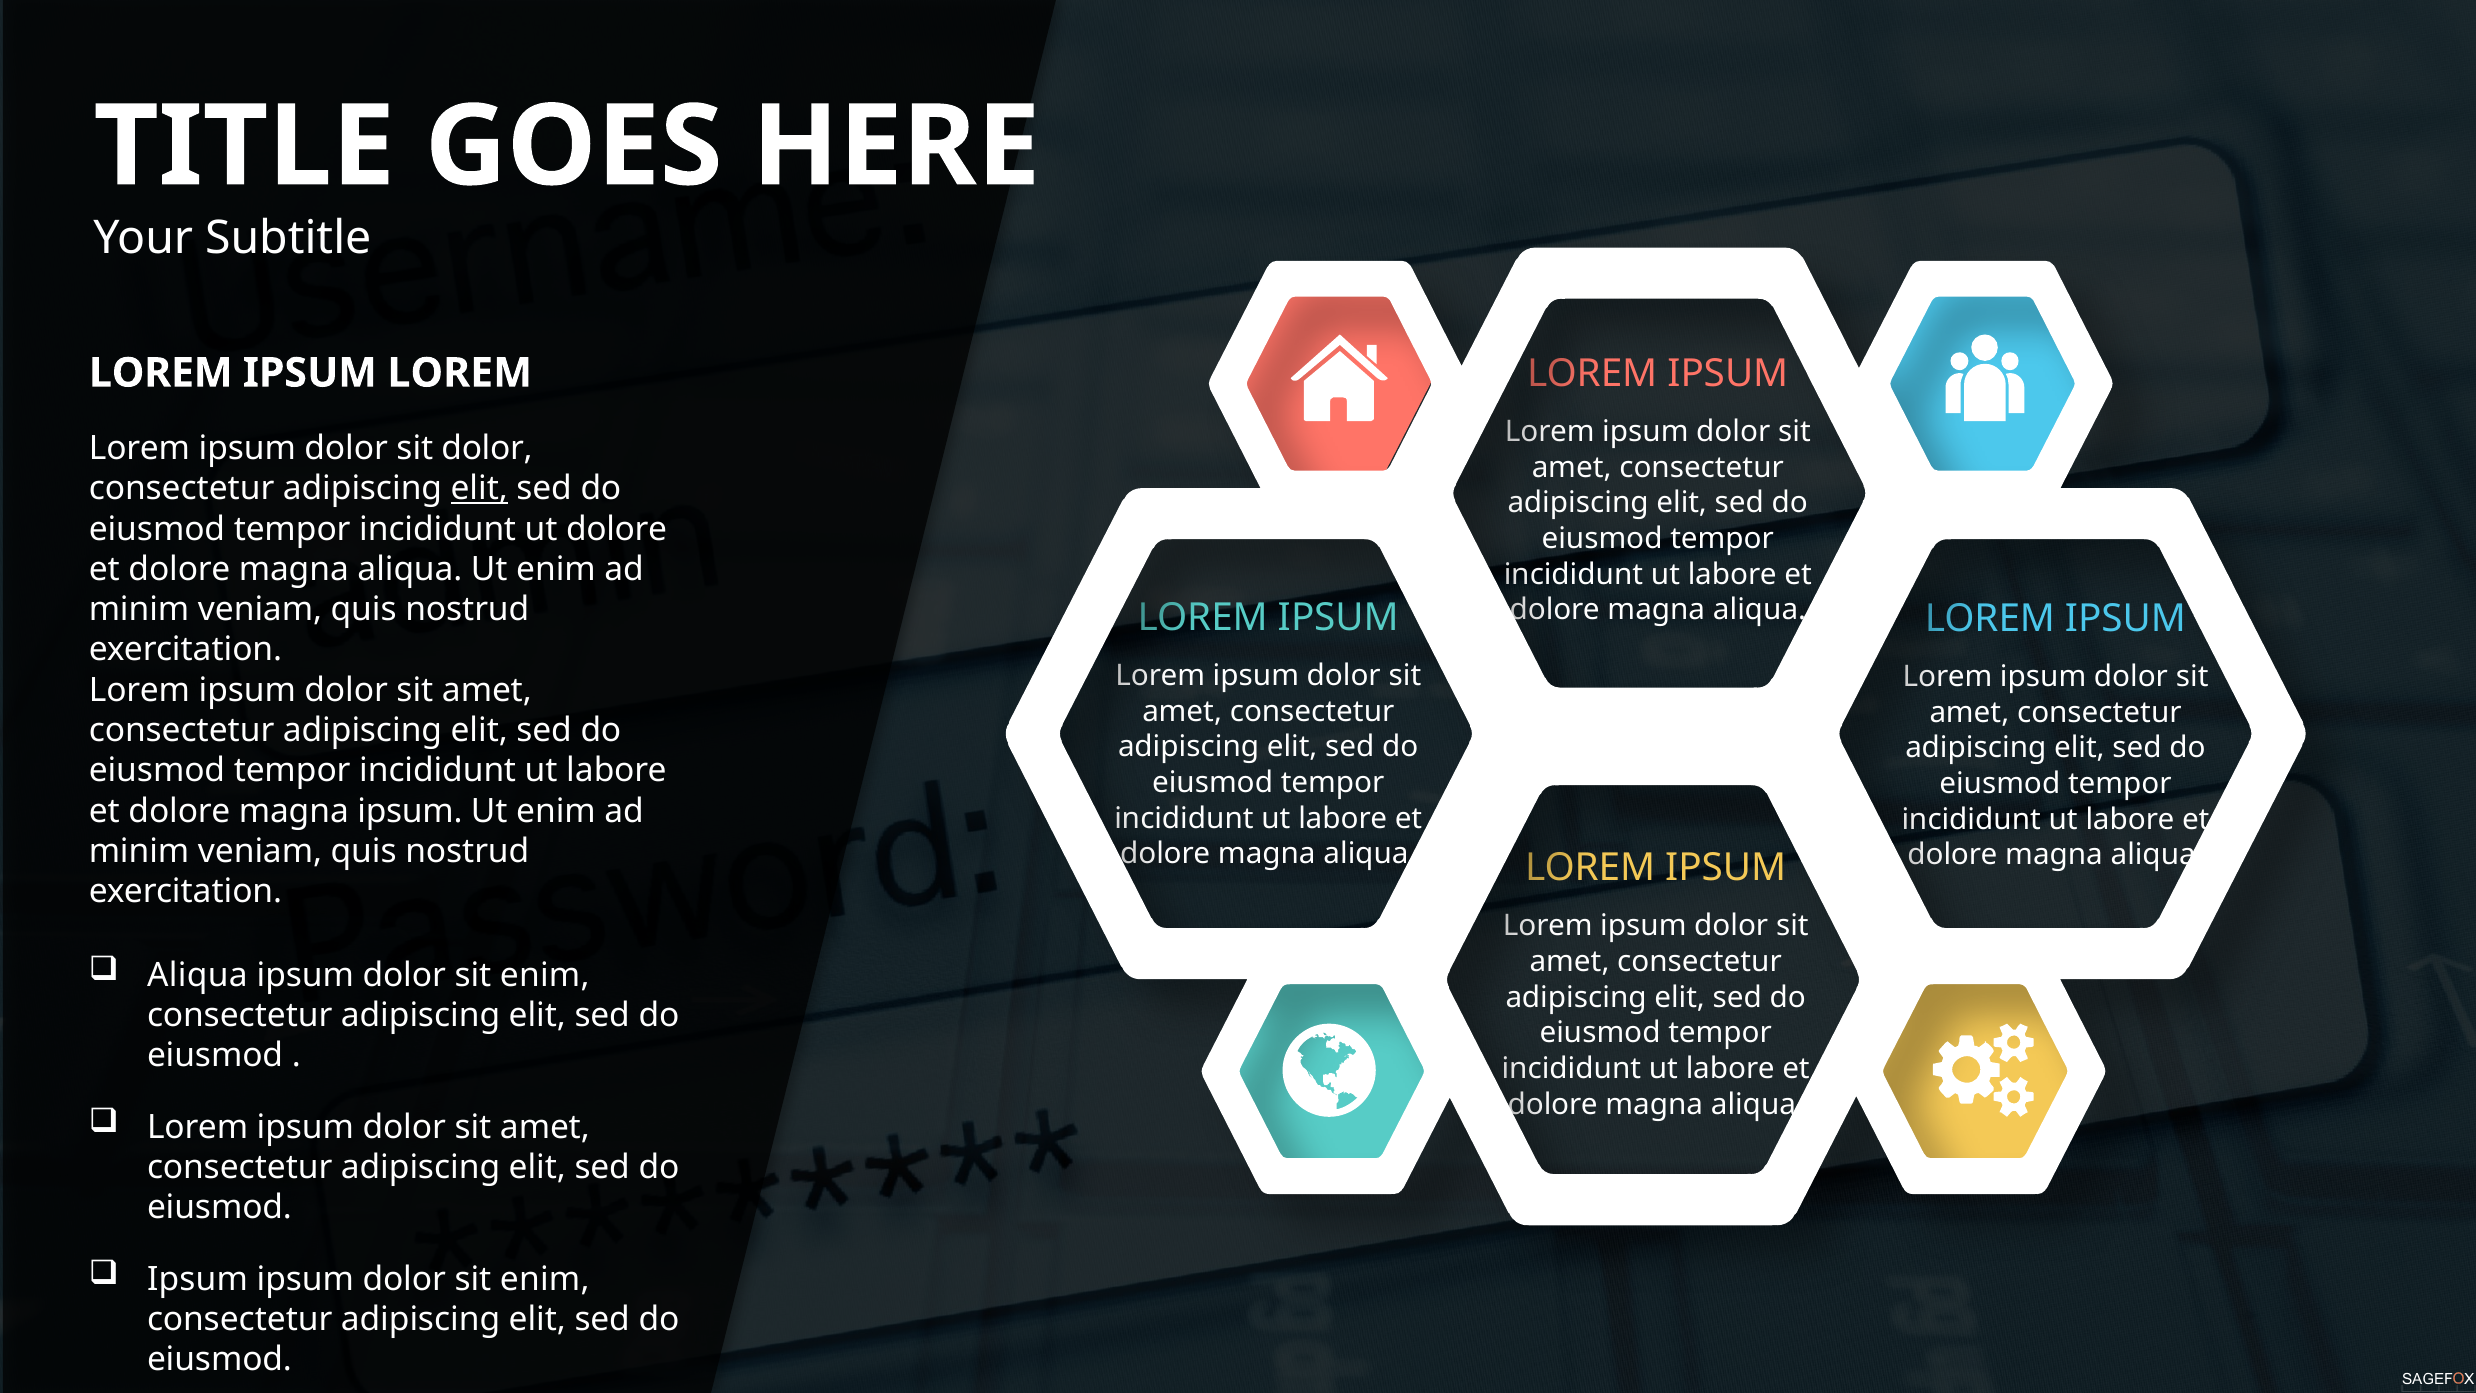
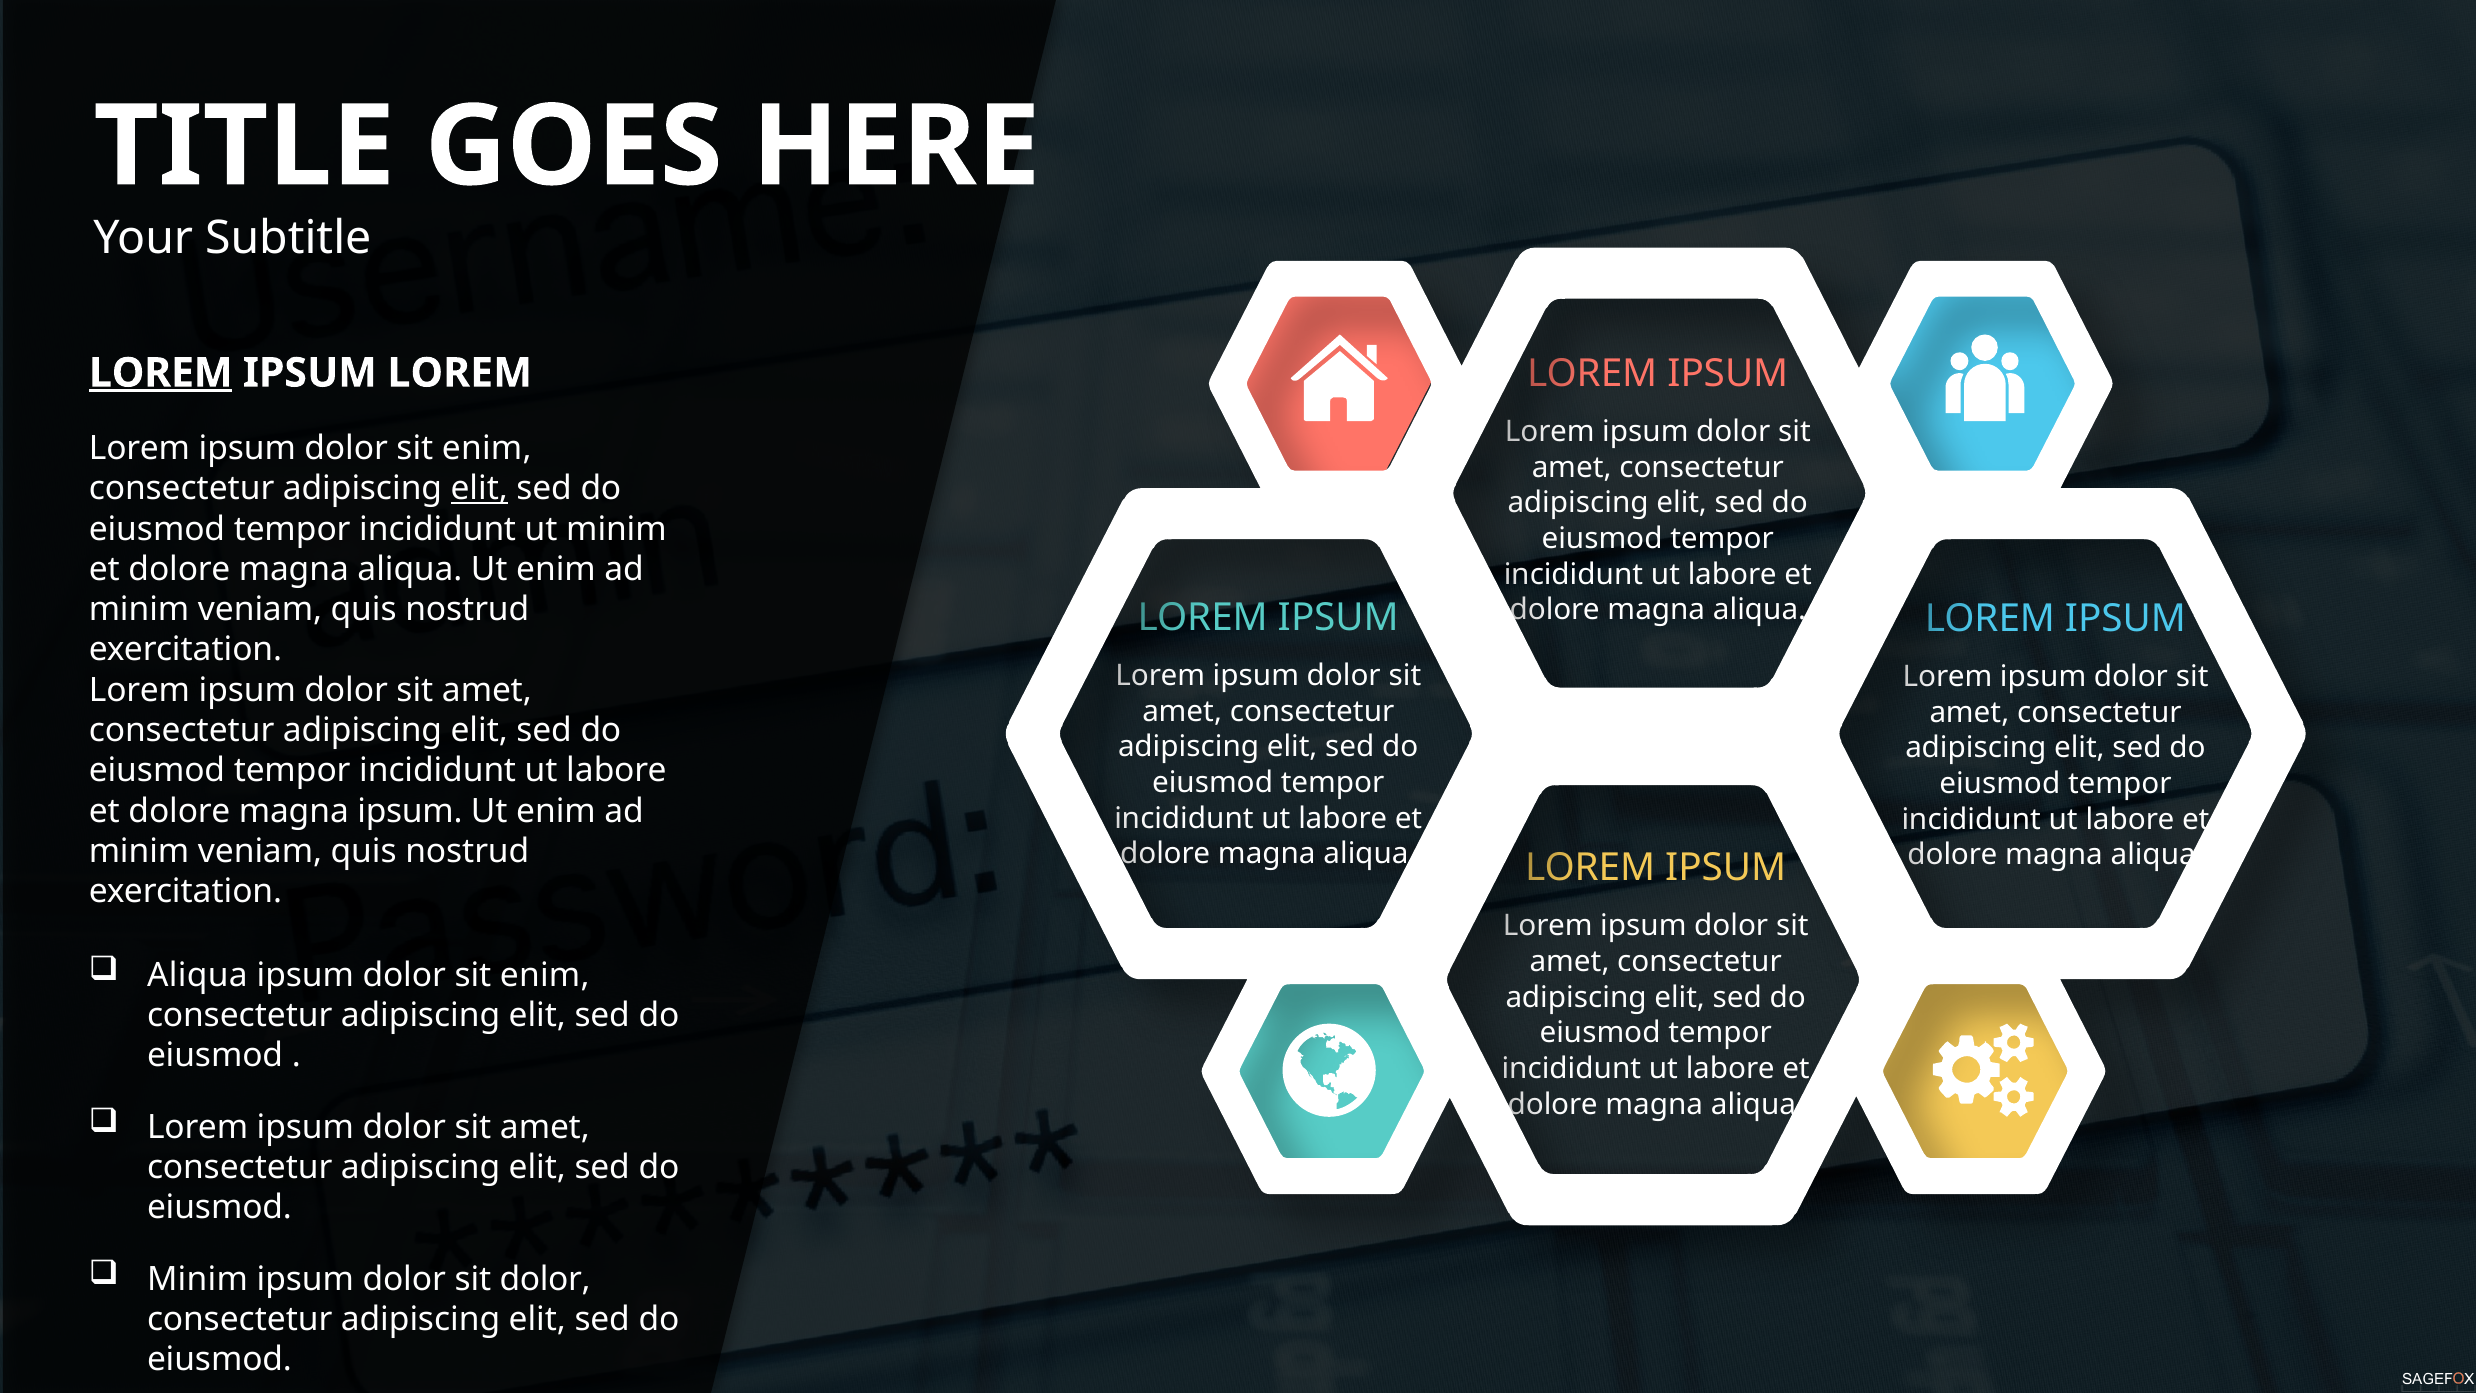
LOREM underline: none -> present (161, 373)
dolor: dolor -> enim (487, 448)
ut dolore: dolore -> minim (616, 529)
Ipsum: Ipsum -> Minim (197, 1279)
enim: enim -> dolor (545, 1279)
